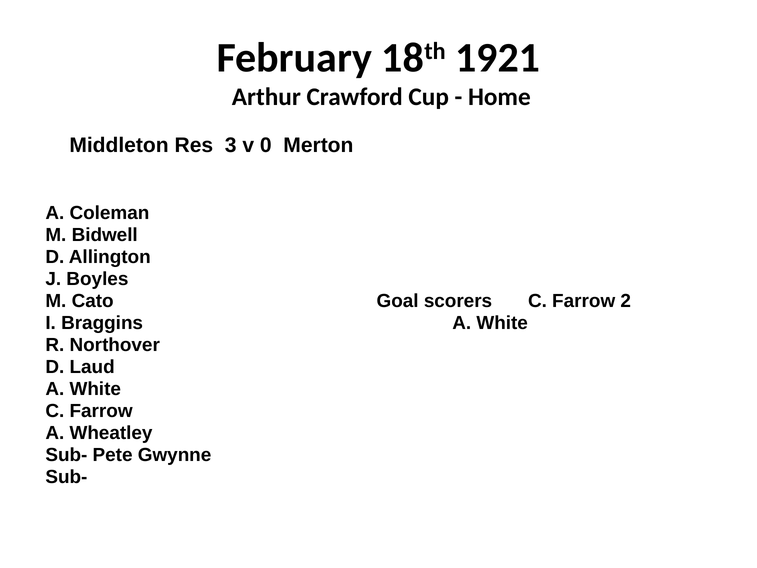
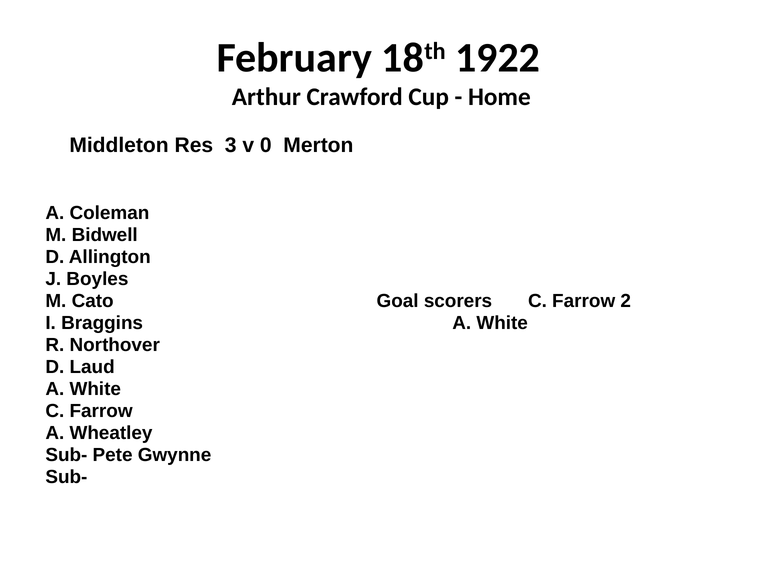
1921: 1921 -> 1922 (498, 58)
